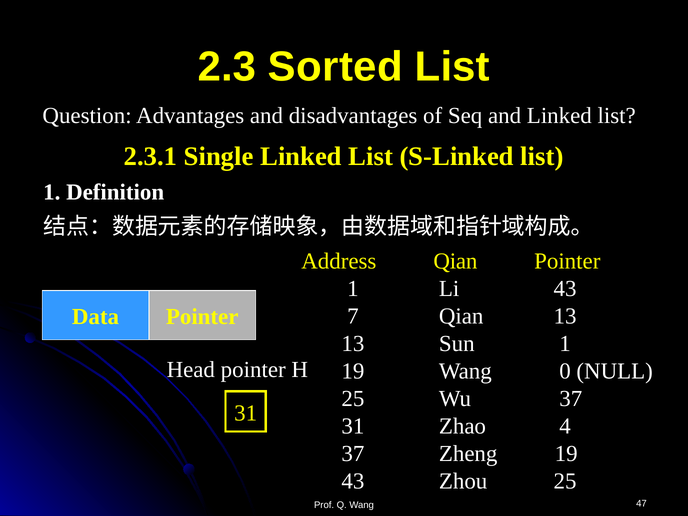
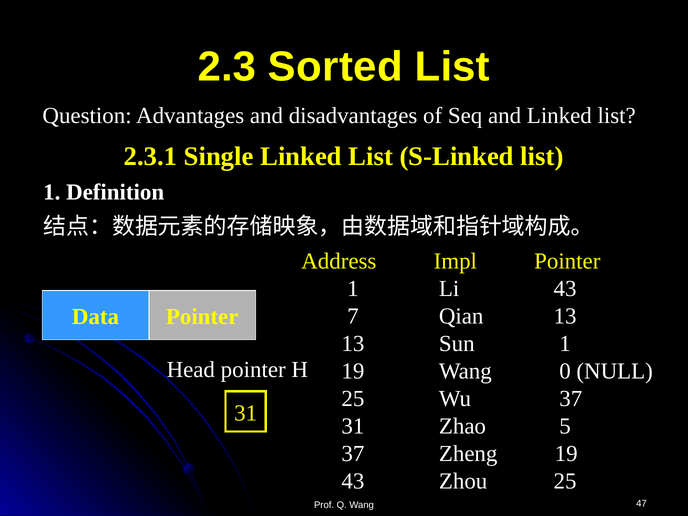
Address Qian: Qian -> Impl (455, 261)
4: 4 -> 5 (565, 426)
